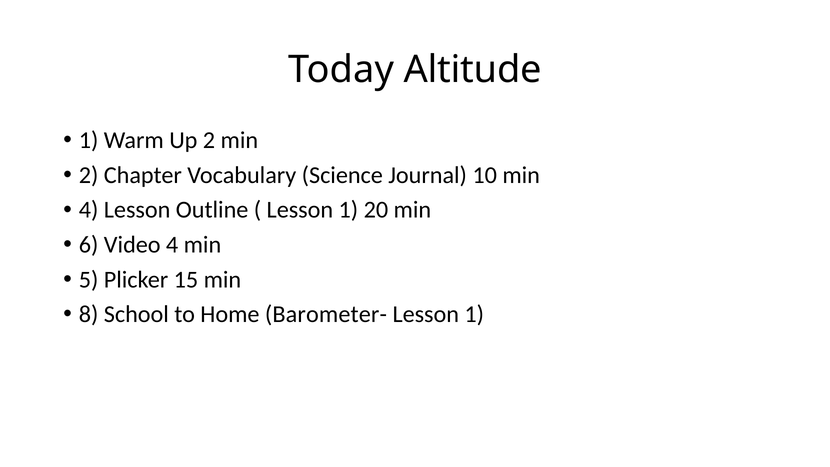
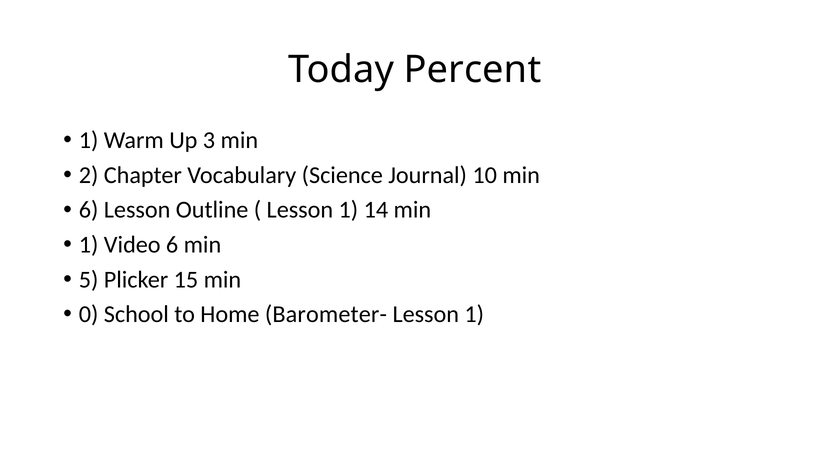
Altitude: Altitude -> Percent (473, 70)
Up 2: 2 -> 3 (209, 140)
4: 4 -> 6 (89, 210)
20: 20 -> 14 (376, 210)
6: 6 -> 1 (89, 245)
Video 4: 4 -> 6 (172, 245)
8: 8 -> 0 (89, 314)
